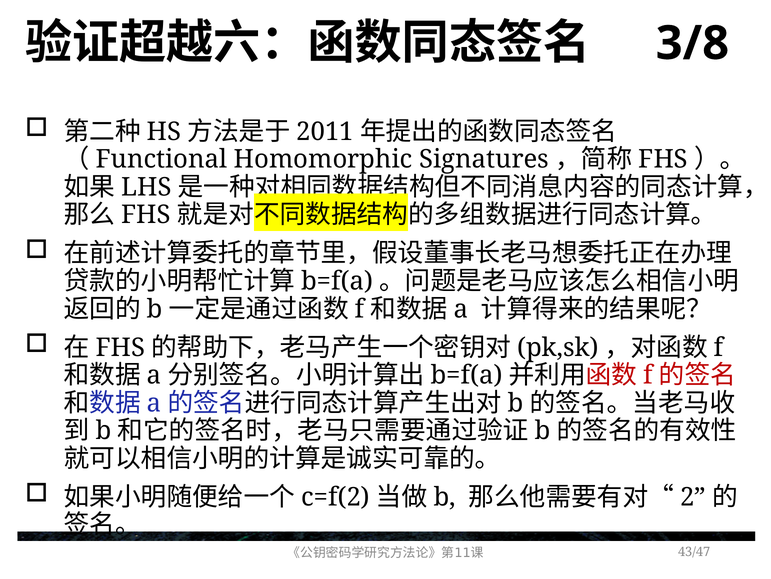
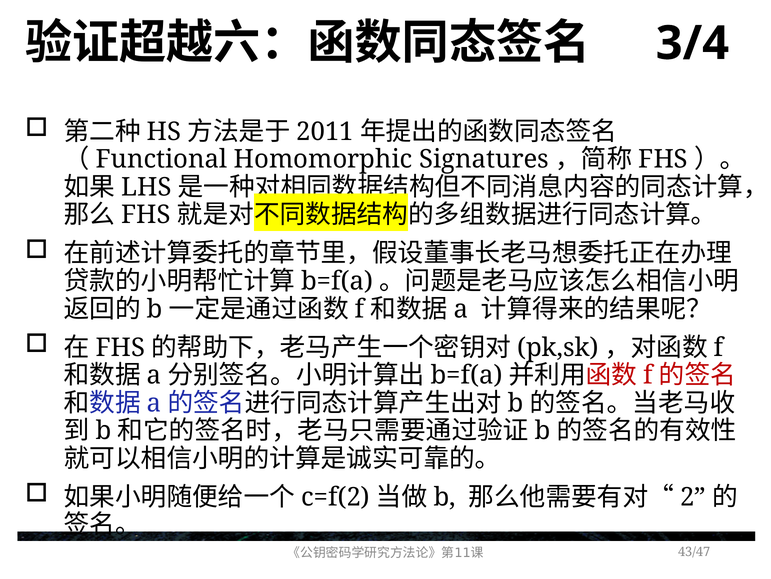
3/8: 3/8 -> 3/4 (692, 43)
